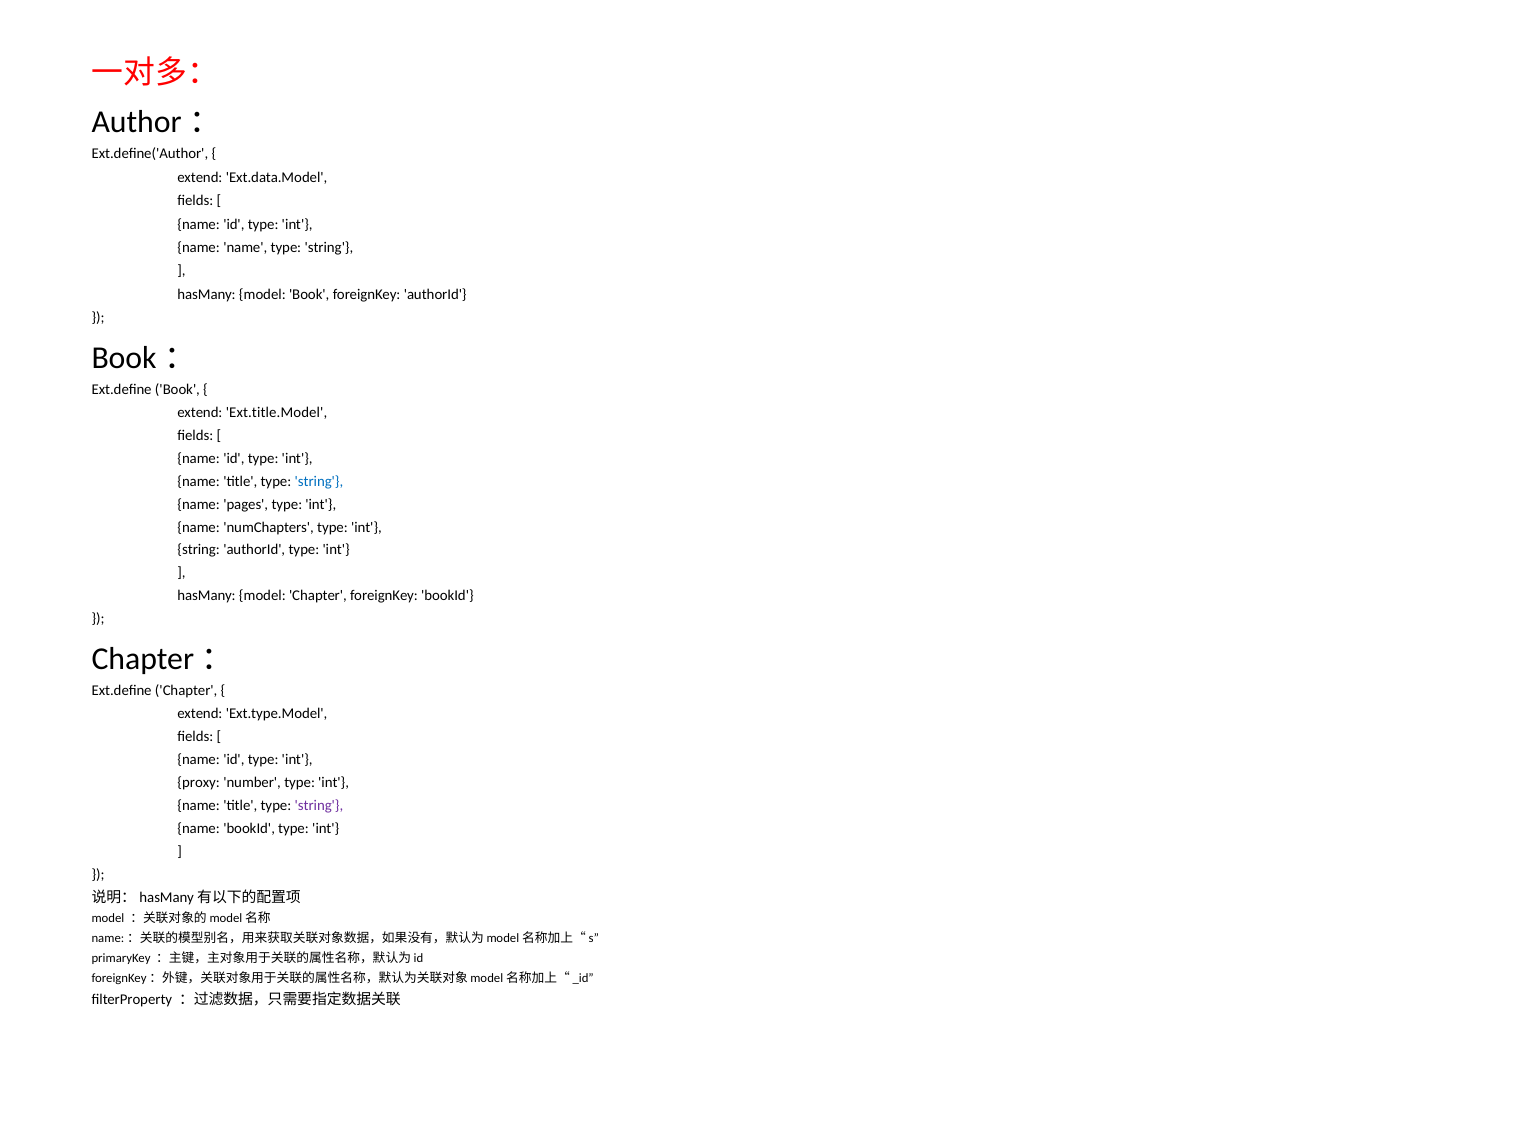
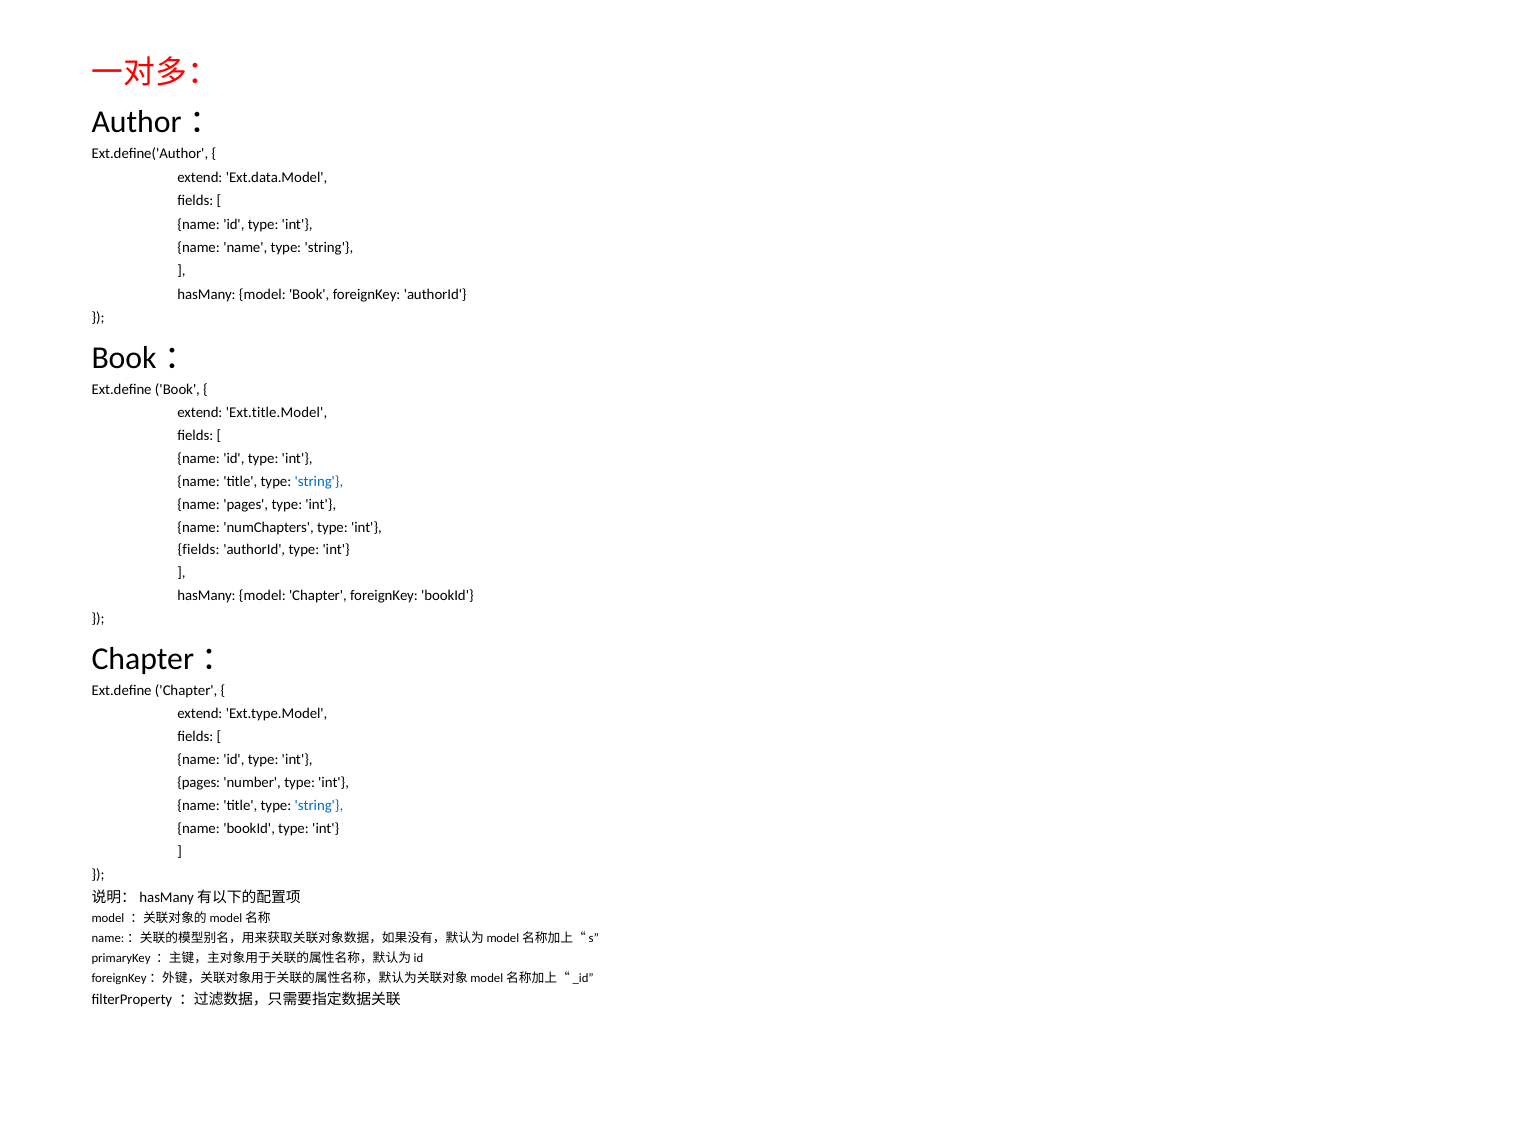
string: string -> fields (199, 550)
proxy: proxy -> pages (199, 782)
string colour: purple -> blue (319, 805)
